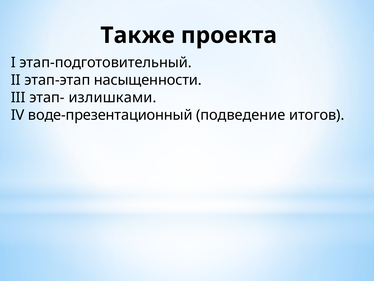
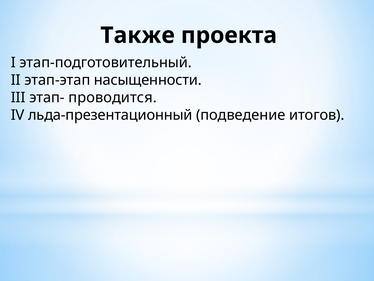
излишками: излишками -> проводится (113, 97)
воде-презентационный: воде-презентационный -> льда-презентационный (110, 115)
